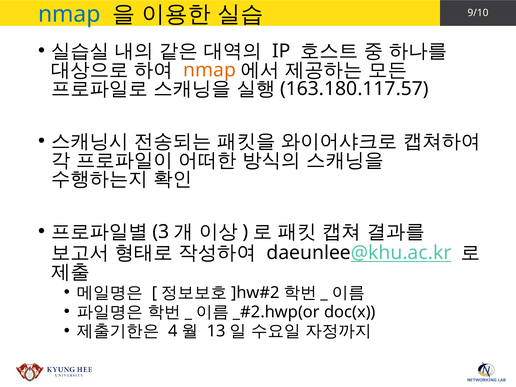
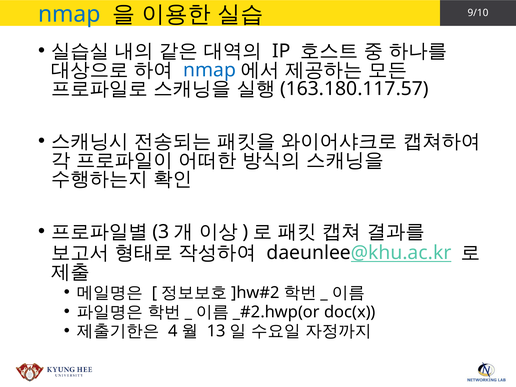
nmap colour: orange -> blue (210, 70)
